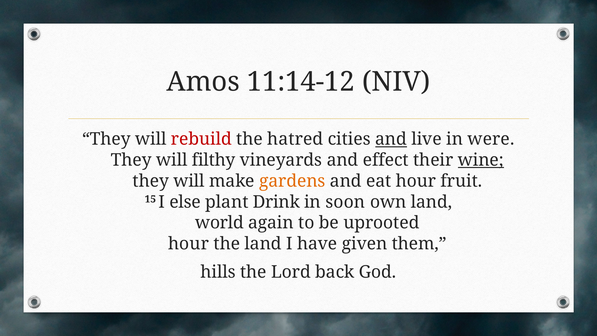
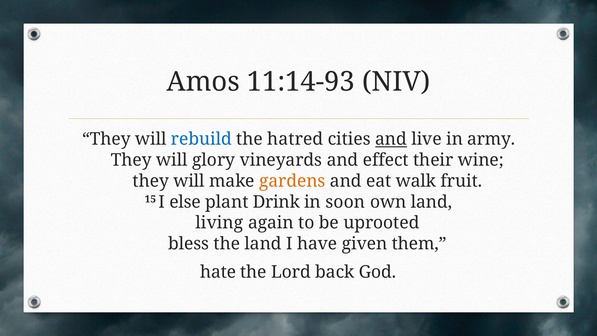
11:14-12: 11:14-12 -> 11:14-93 (301, 82)
rebuild colour: red -> blue (201, 139)
were: were -> army (491, 139)
filthy: filthy -> glory (214, 160)
wine underline: present -> none (481, 160)
eat hour: hour -> walk (416, 181)
world: world -> living (219, 223)
hour: hour -> bless (189, 244)
hills: hills -> hate (218, 272)
